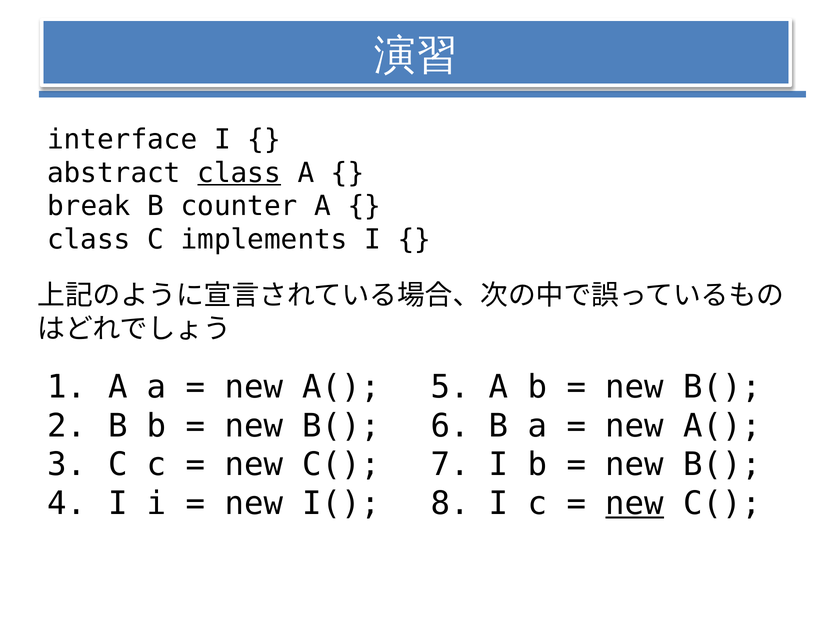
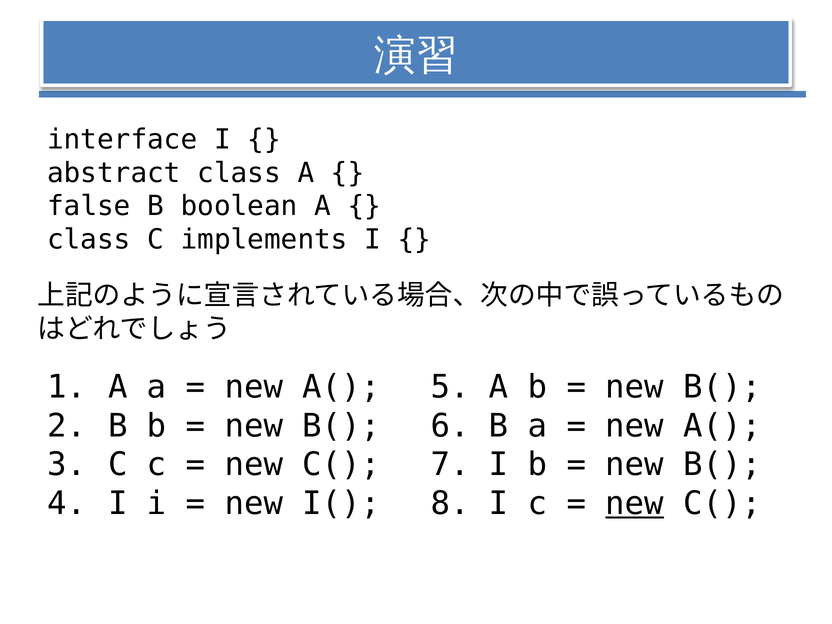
class underline: present -> none (239, 173)
break: break -> false (89, 206)
counter: counter -> boolean (239, 206)
